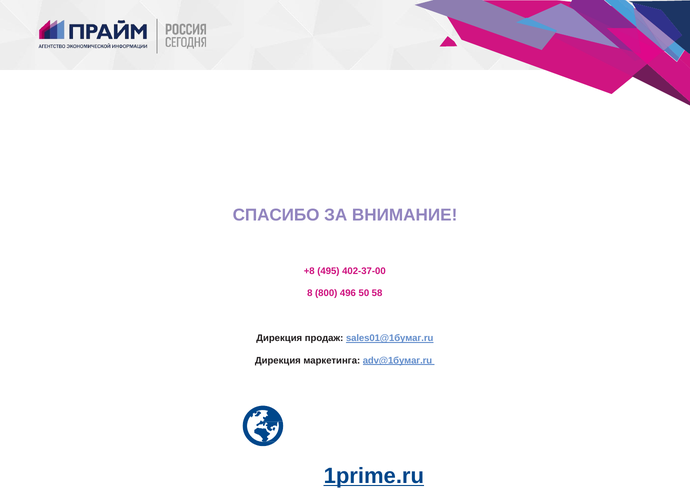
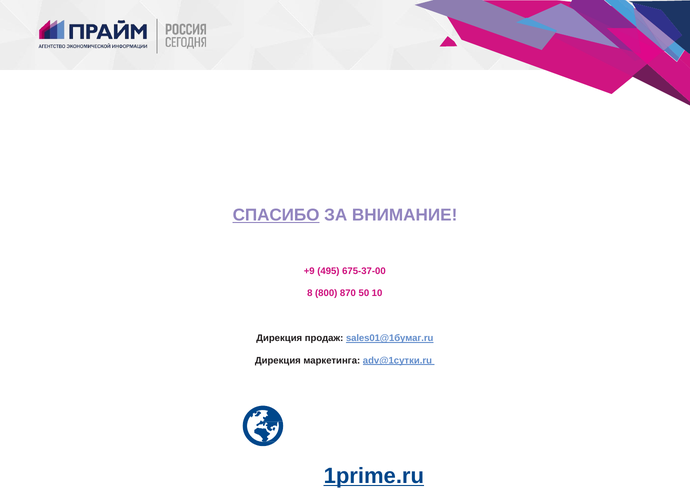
СПАСИБО underline: none -> present (276, 215)
+8: +8 -> +9 (309, 271)
402-37-00: 402-37-00 -> 675-37-00 (364, 271)
496: 496 -> 870 (348, 293)
58: 58 -> 10 (377, 293)
adv@1бумаг.ru: adv@1бумаг.ru -> adv@1сутки.ru (397, 360)
